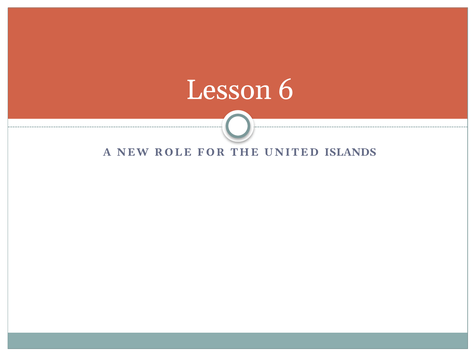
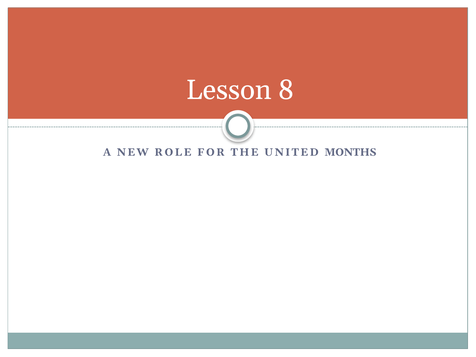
6: 6 -> 8 (286, 90)
ISLANDS: ISLANDS -> MONTHS (350, 152)
